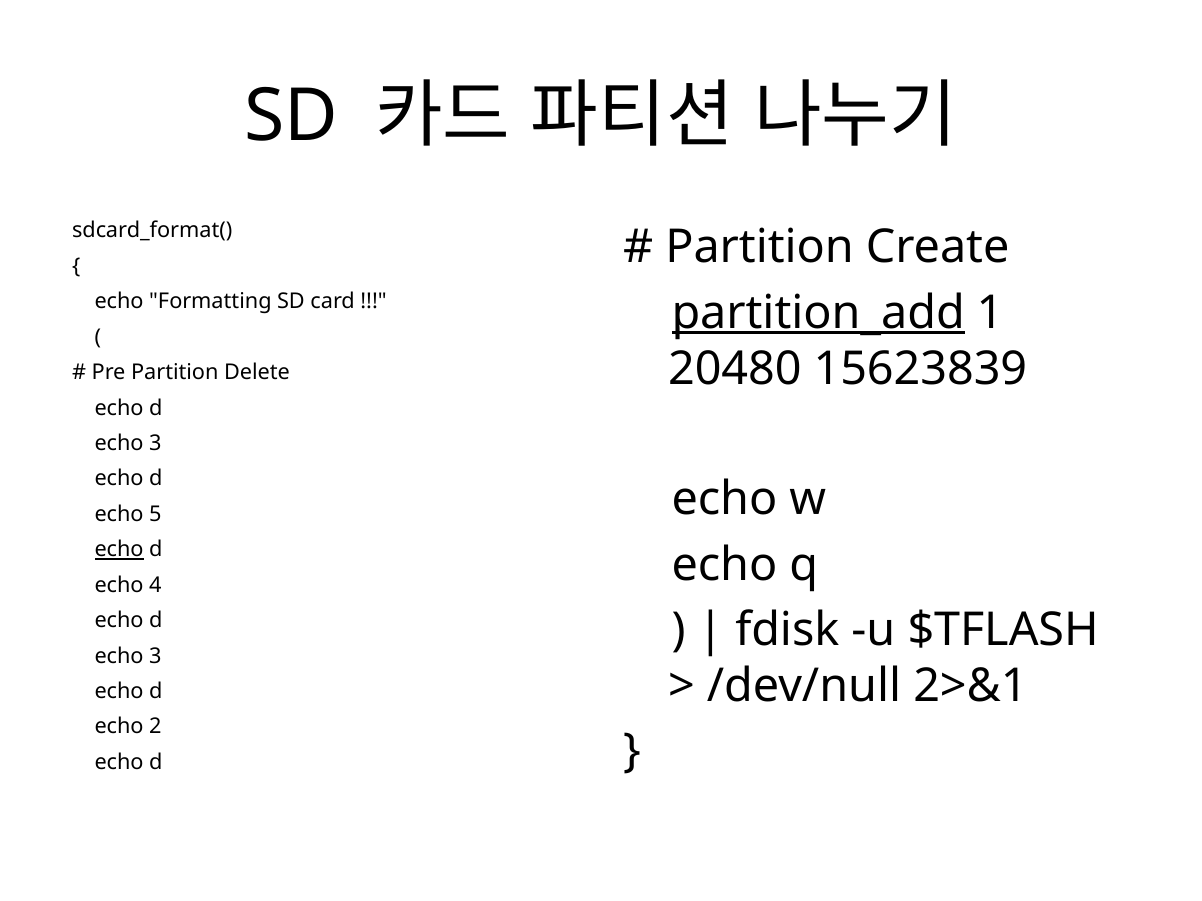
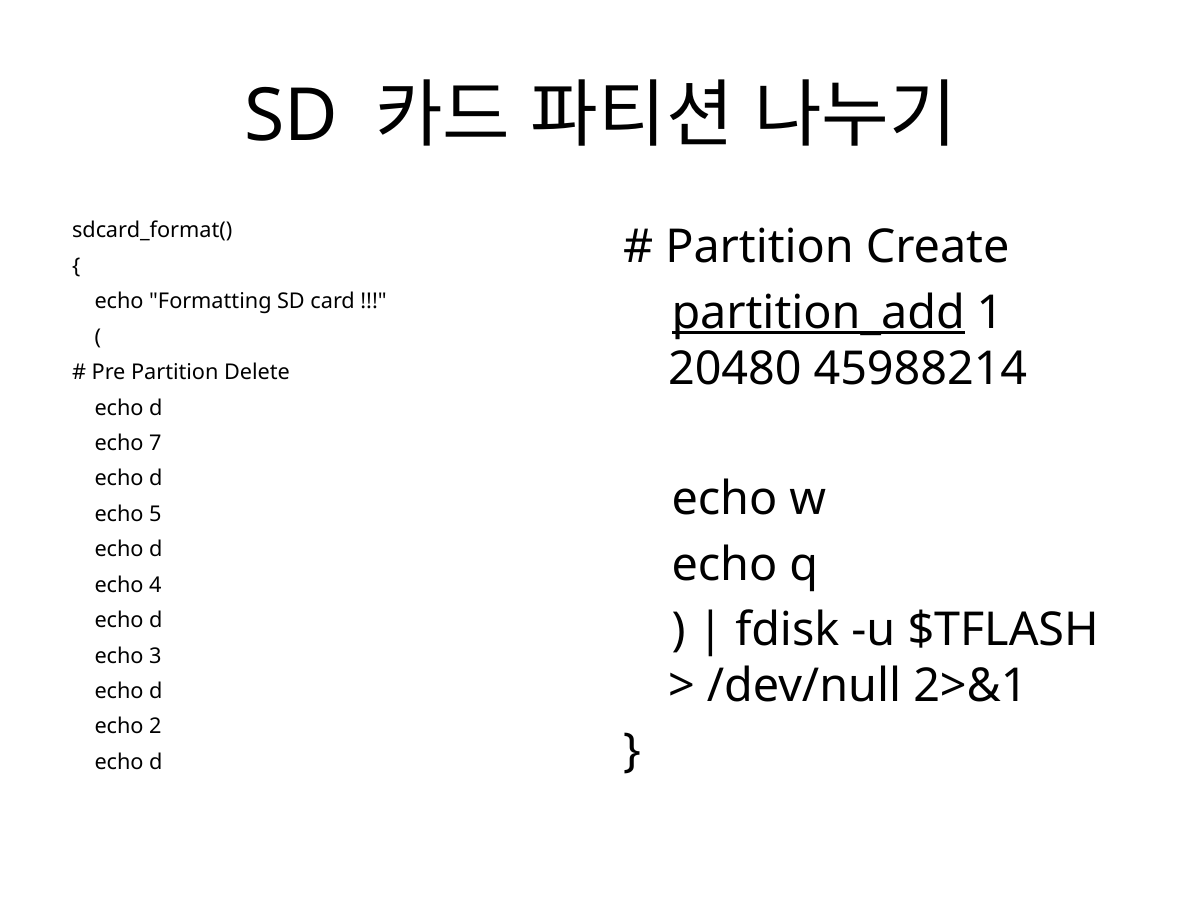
15623839: 15623839 -> 45988214 (920, 369)
3: 3 -> 7 (155, 444)
echo underline: present -> none (119, 550)
